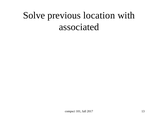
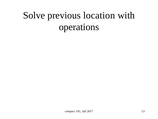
associated: associated -> operations (79, 27)
